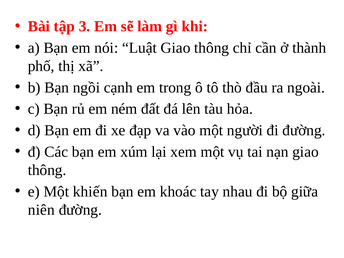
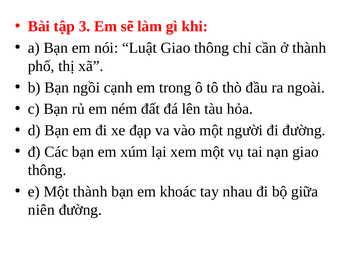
Một khiến: khiến -> thành (90, 191)
